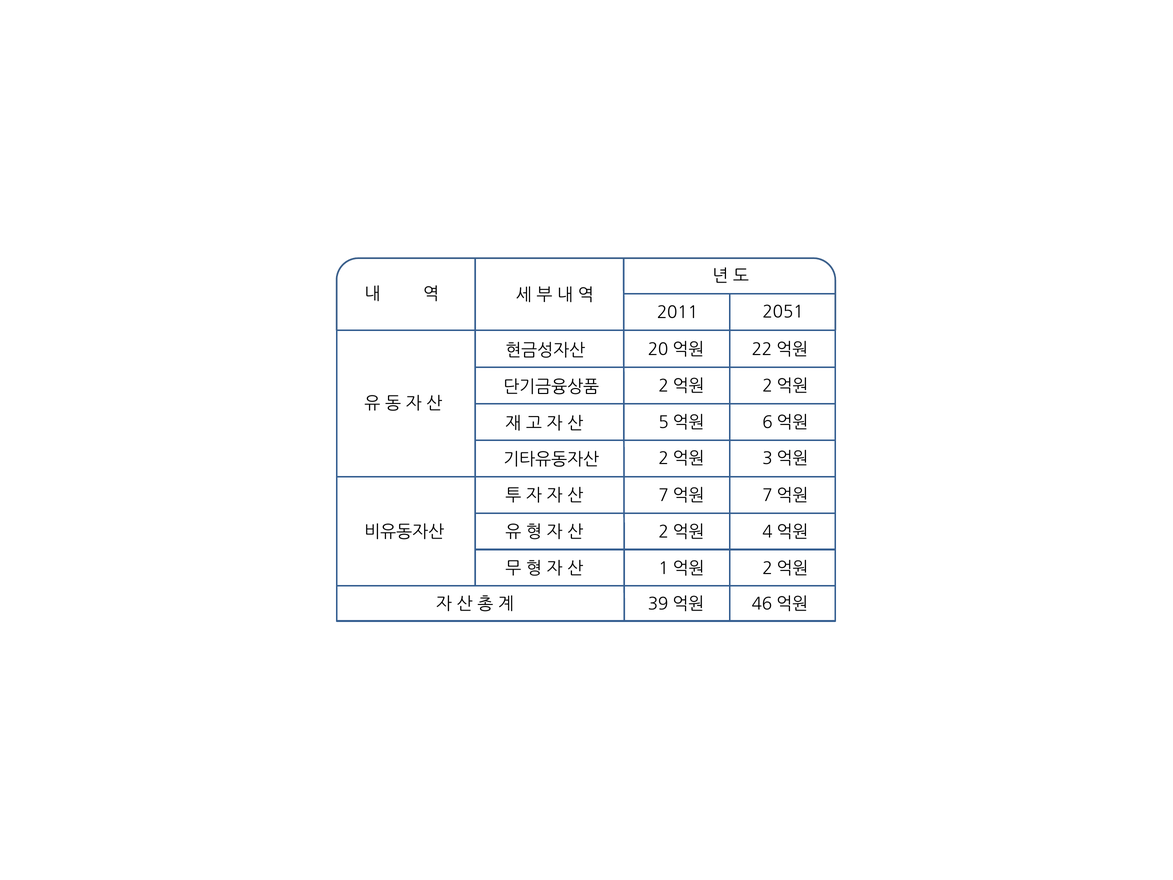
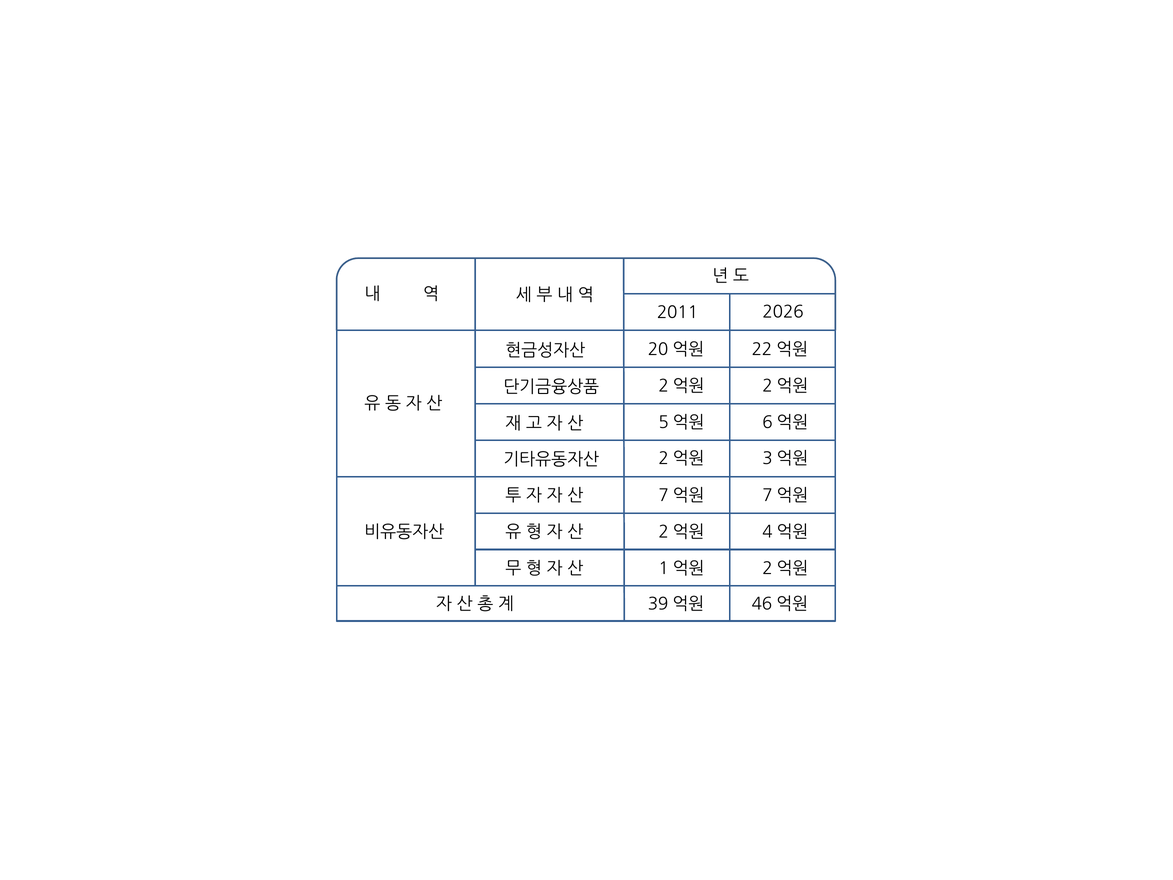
2051: 2051 -> 2026 (783, 312)
